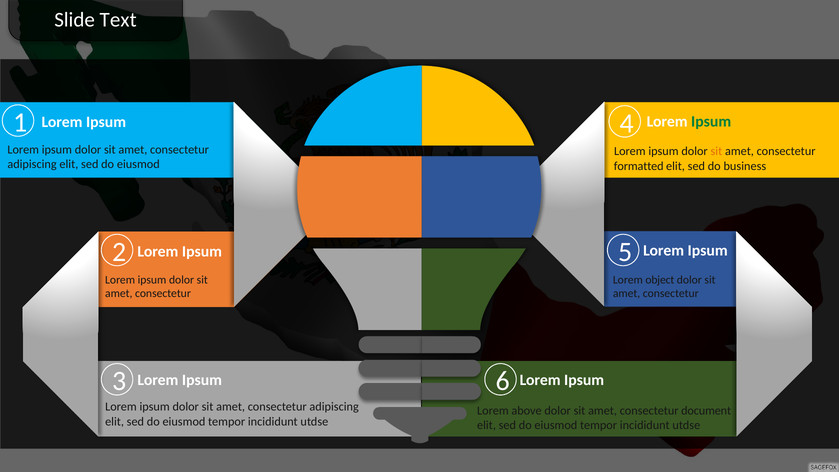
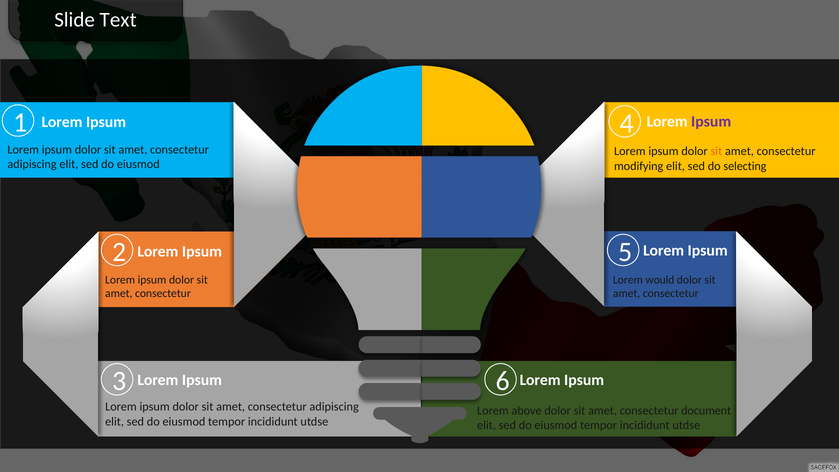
Ipsum colour: green -> purple (711, 121)
formatted: formatted -> modifying (639, 166)
business: business -> selecting (745, 166)
object: object -> would (660, 280)
